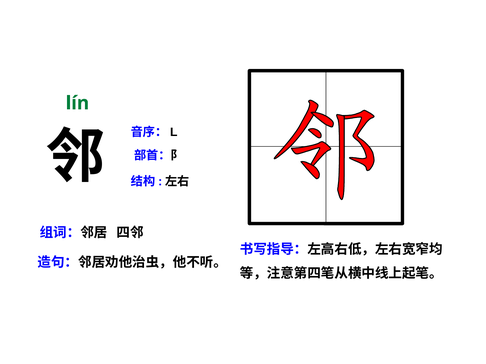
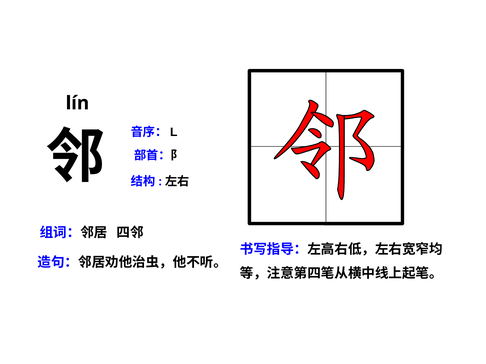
lín colour: green -> black (77, 103)
